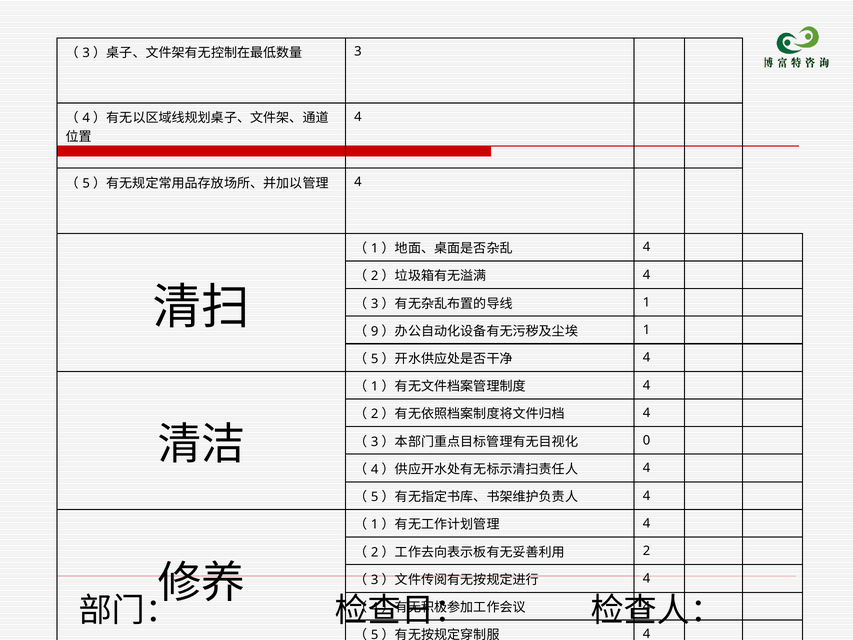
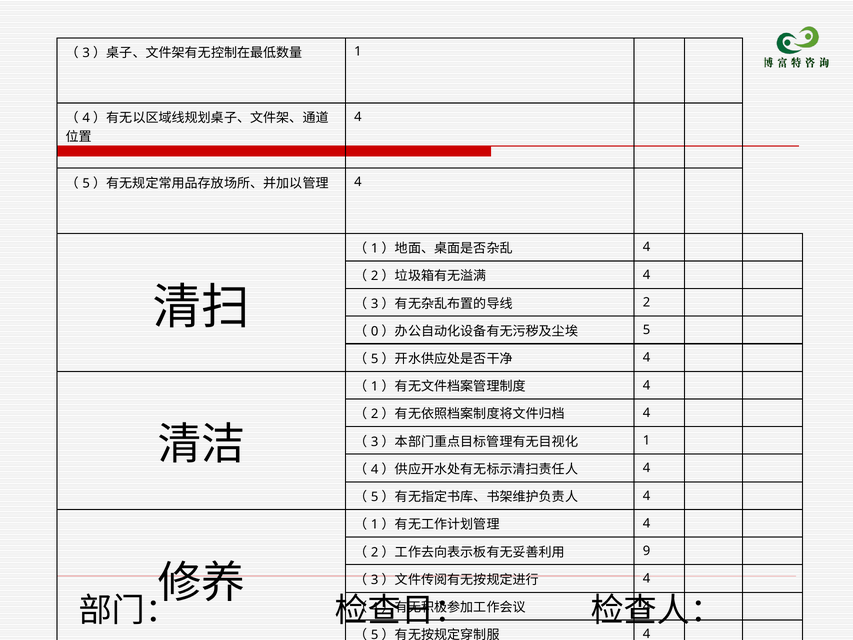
3: 3 -> 1 (358, 52)
1: 1 -> 2 (646, 302)
9: 9 -> 0 (375, 331)
1: 1 -> 5 (646, 330)
0: 0 -> 1 (646, 440)
2: 2 -> 9 (646, 551)
